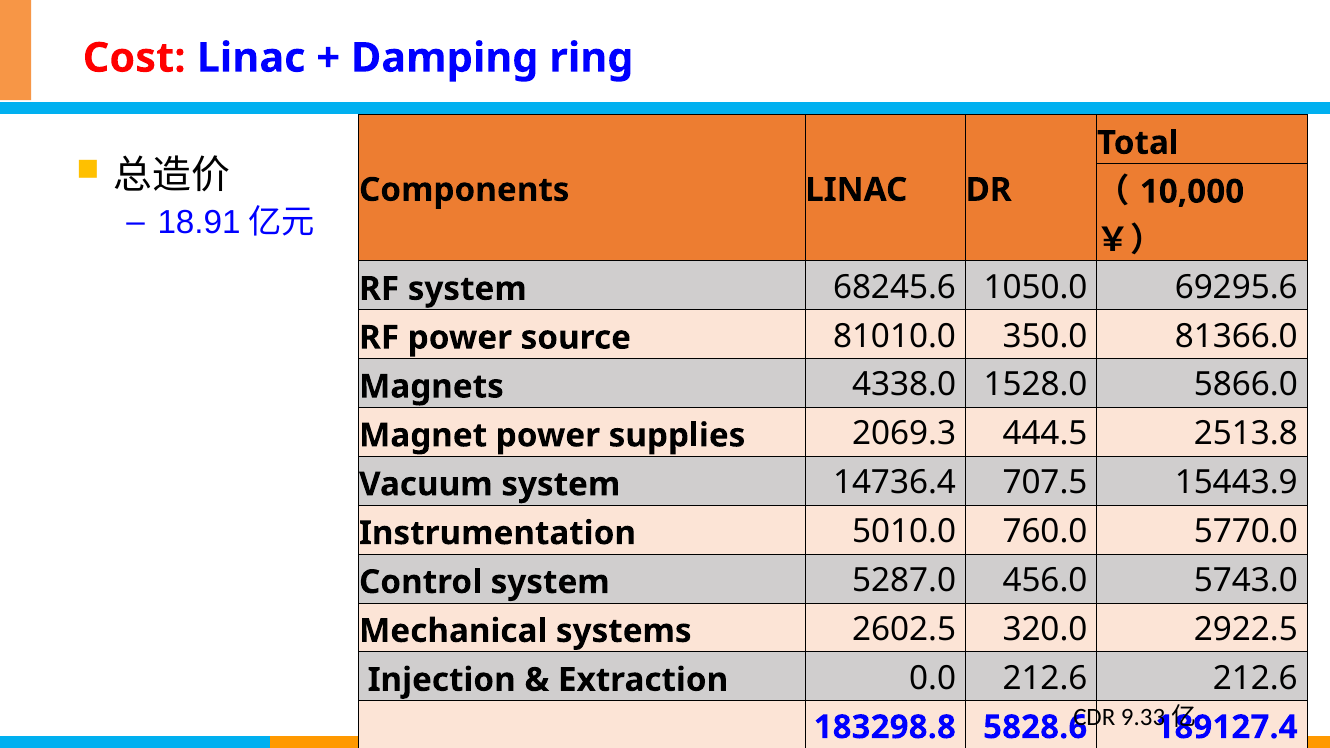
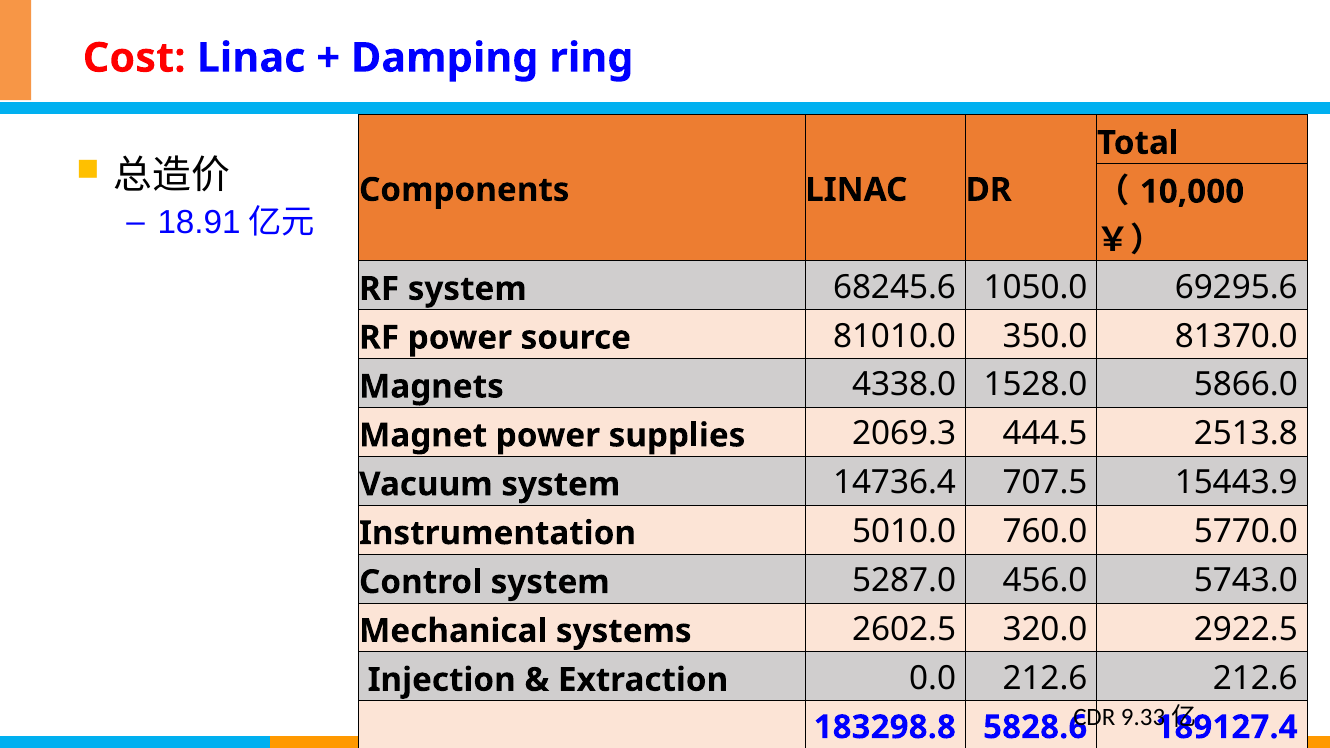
81366.0: 81366.0 -> 81370.0 (1236, 336)
